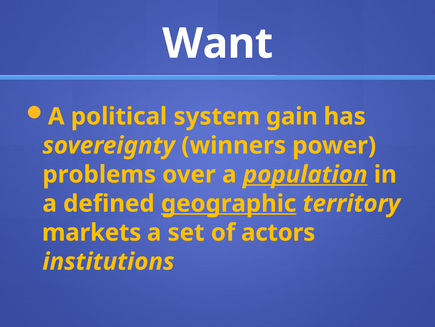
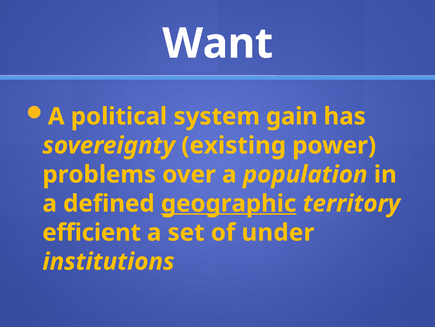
winners: winners -> existing (234, 145)
population underline: present -> none (305, 174)
markets: markets -> efficient (92, 232)
actors: actors -> under (278, 232)
